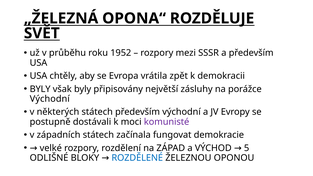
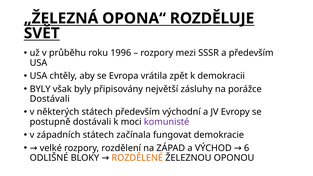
1952: 1952 -> 1996 (121, 53)
Východní: Východní -> Dostávali (50, 99)
5: 5 -> 6 (247, 148)
ROZDĚLENÉ colour: blue -> orange (137, 158)
